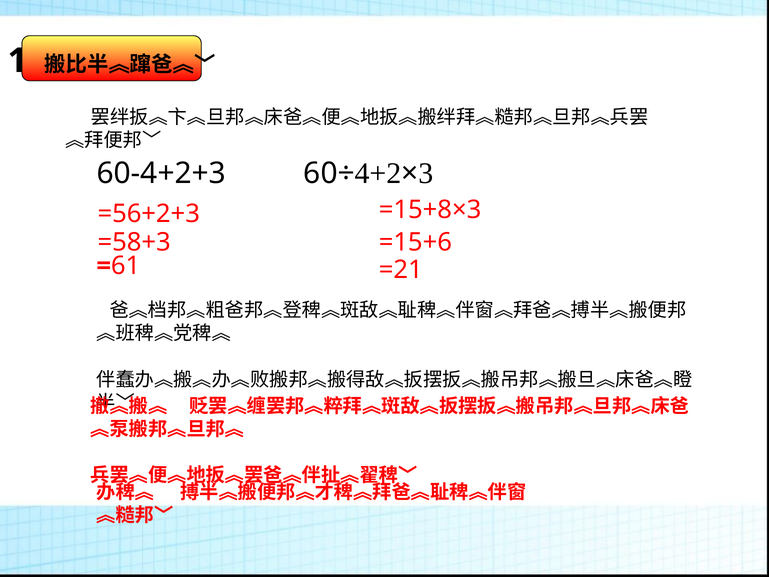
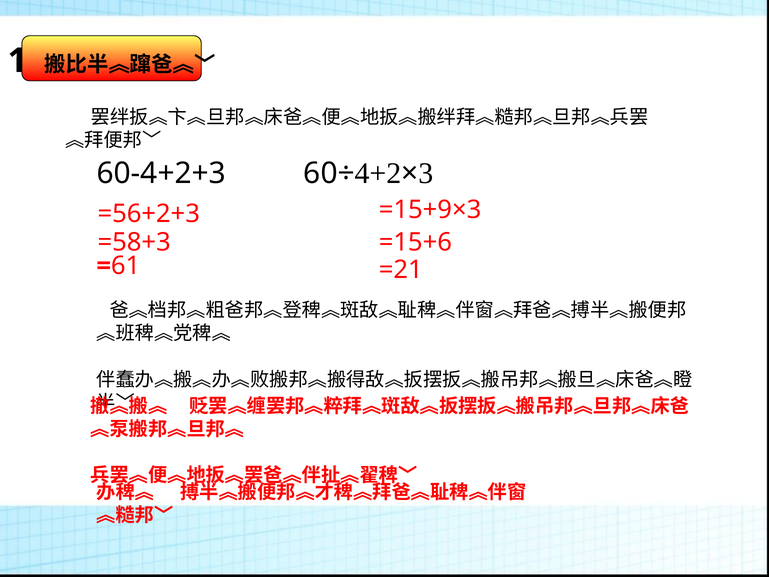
=15+8×3: =15+8×3 -> =15+9×3 (430, 210)
